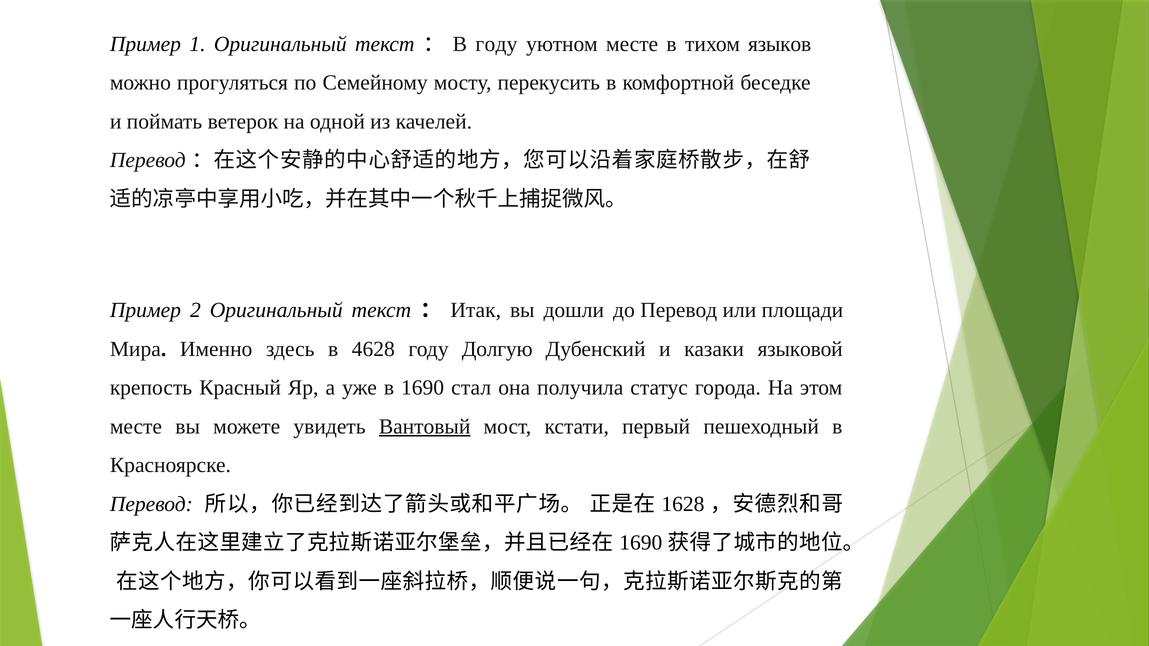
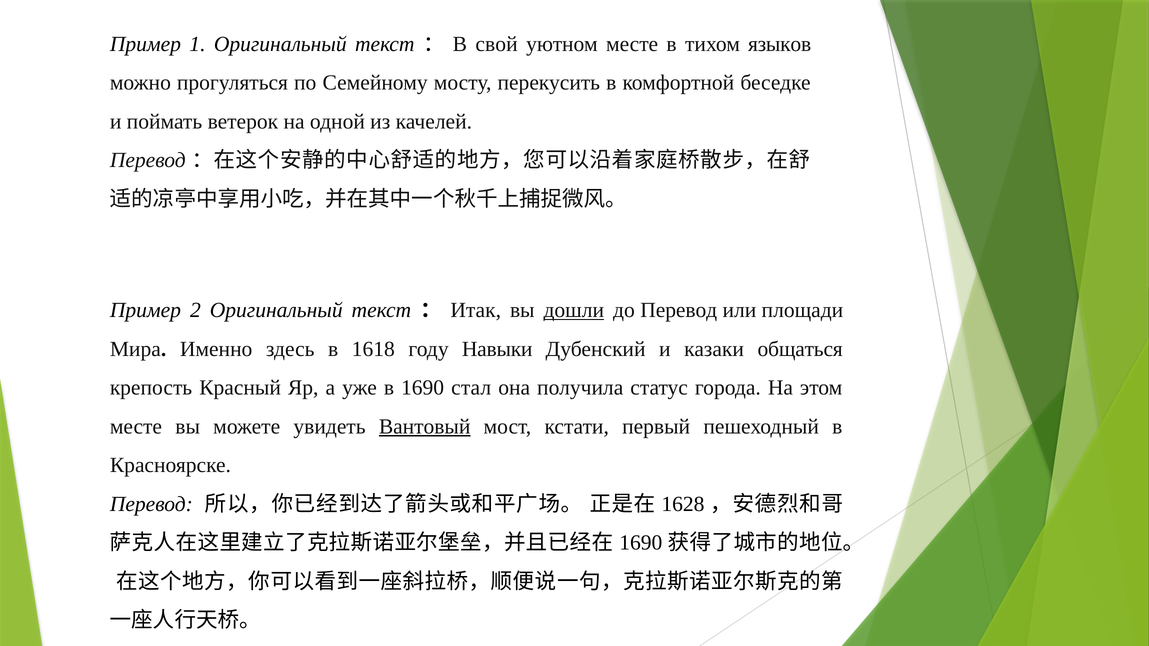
В году: году -> свой (497, 44)
дошли underline: none -> present (574, 310)
4628: 4628 -> 1618 (373, 349)
Долгую: Долгую -> Навыки (497, 349)
языковой: языковой -> общаться (800, 349)
